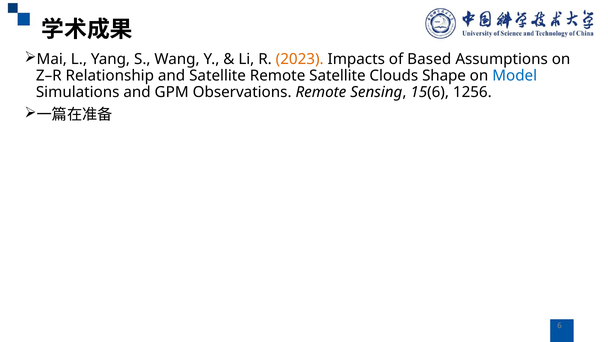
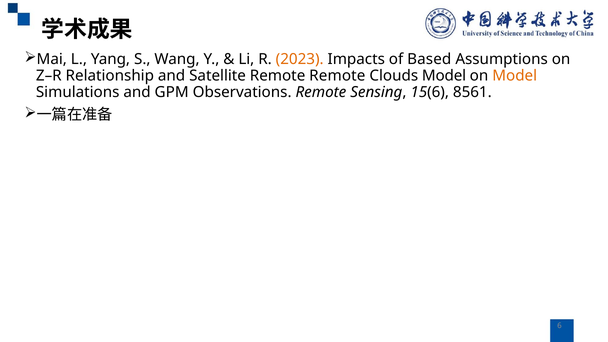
Remote Satellite: Satellite -> Remote (337, 76)
Clouds Shape: Shape -> Model (444, 76)
Model colour: blue -> orange (515, 76)
1256: 1256 -> 8561 (472, 92)
